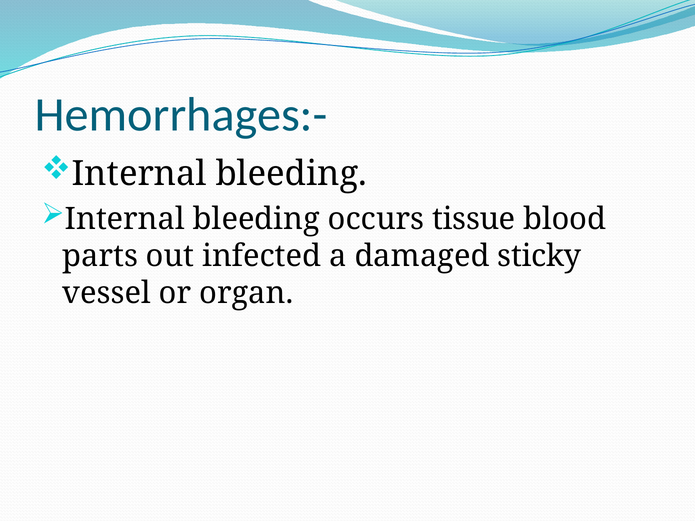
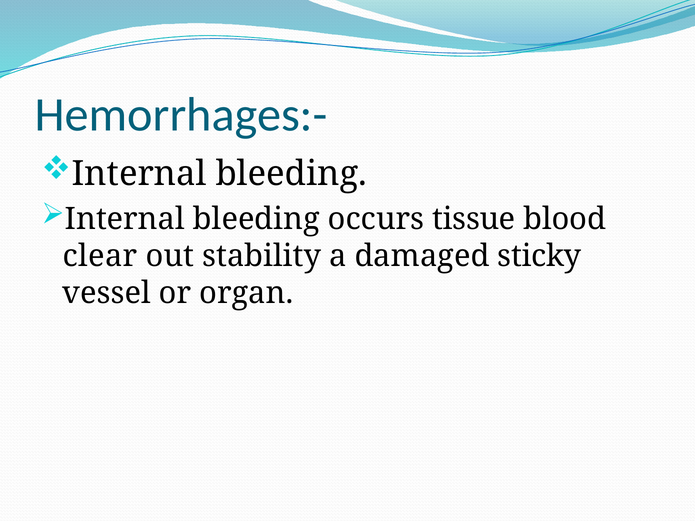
parts: parts -> clear (100, 256)
infected: infected -> stability (262, 256)
